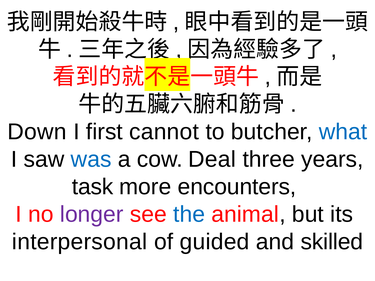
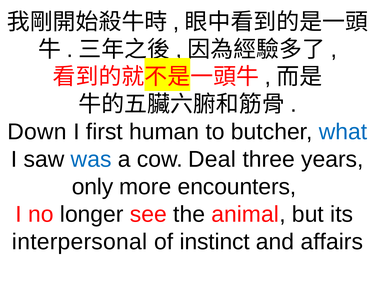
cannot: cannot -> human (164, 132)
task: task -> only (93, 187)
longer colour: purple -> black (92, 214)
the colour: blue -> black (189, 214)
guided: guided -> instinct (215, 242)
skilled: skilled -> affairs (332, 242)
